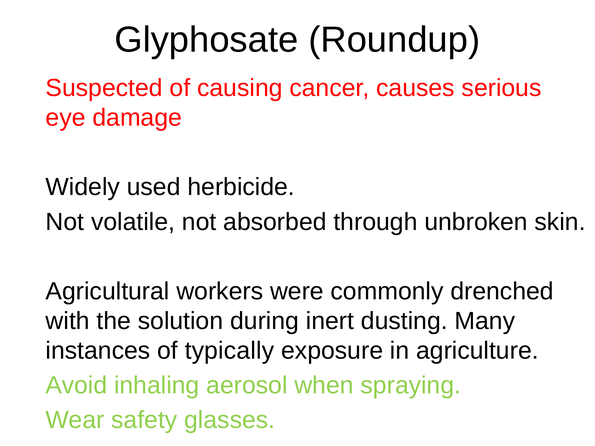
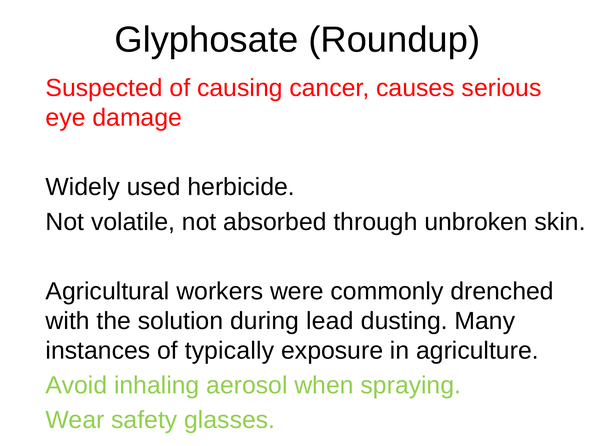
inert: inert -> lead (330, 321)
